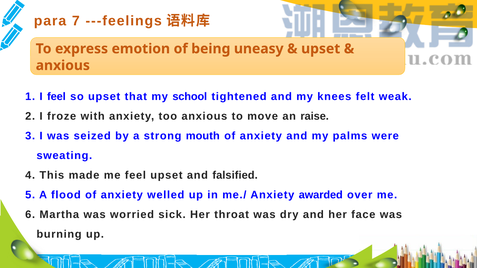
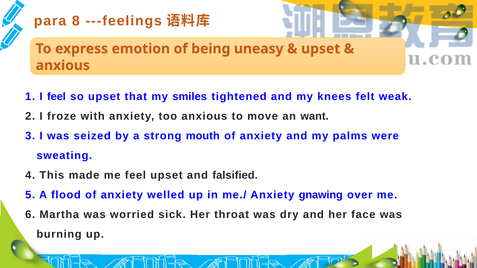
7: 7 -> 8 (76, 21)
school: school -> smiles (190, 97)
raise: raise -> want (315, 116)
awarded: awarded -> gnawing (321, 195)
